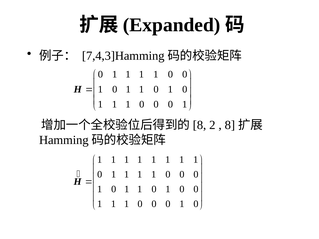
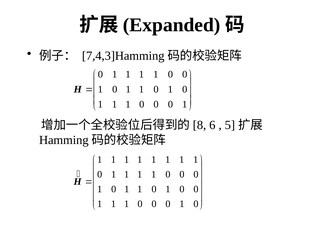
2: 2 -> 6 (212, 125)
8: 8 -> 5 (230, 125)
